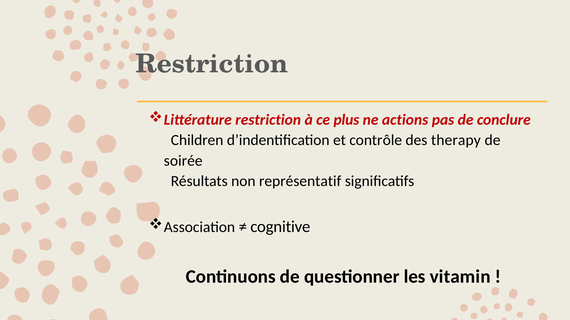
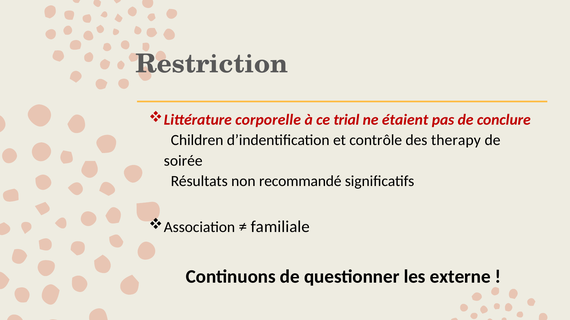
Littérature restriction: restriction -> corporelle (268, 120)
plus: plus -> trial (346, 120)
actions: actions -> étaient (405, 120)
représentatif: représentatif -> recommandé (300, 181)
cognitive: cognitive -> familiale (280, 227)
vitamin: vitamin -> externe (460, 277)
